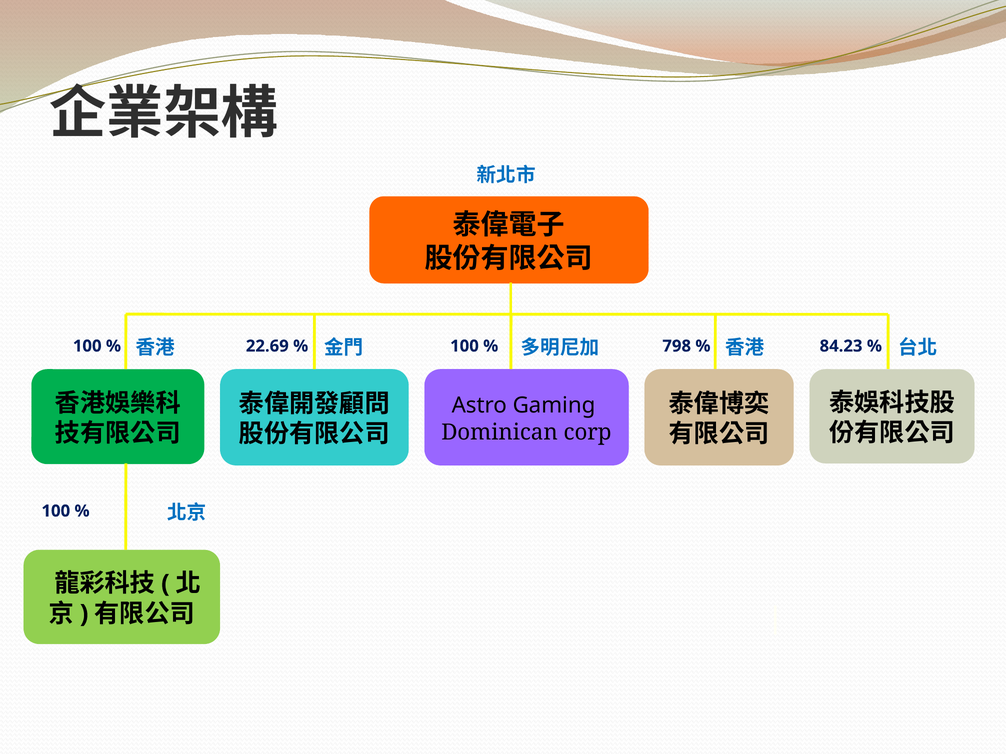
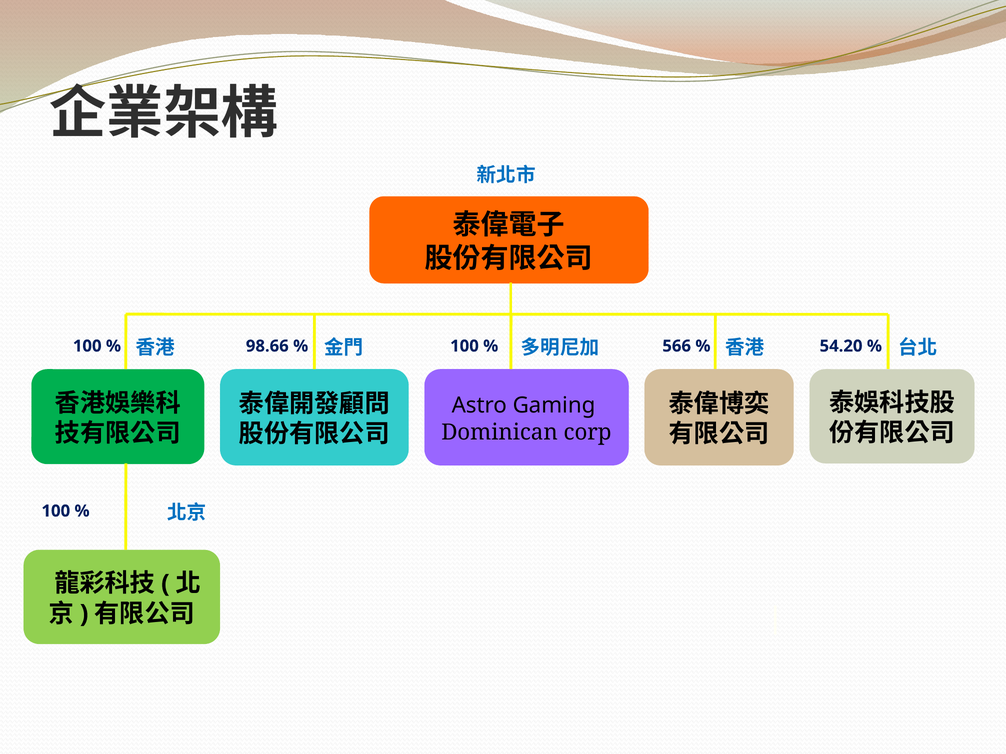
22.69: 22.69 -> 98.66 (267, 346)
798: 798 -> 566 (677, 346)
84.23: 84.23 -> 54.20 (841, 346)
